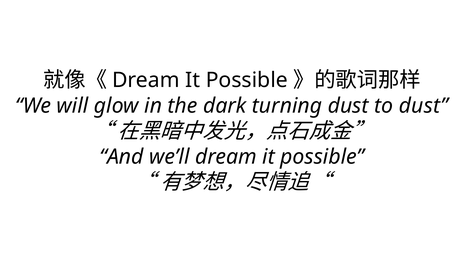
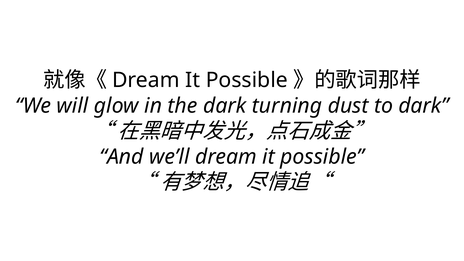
to dust: dust -> dark (424, 106)
